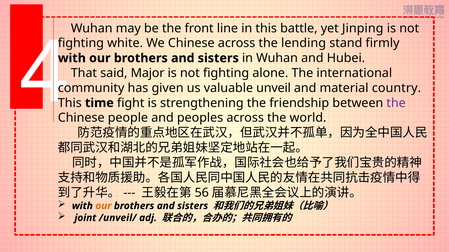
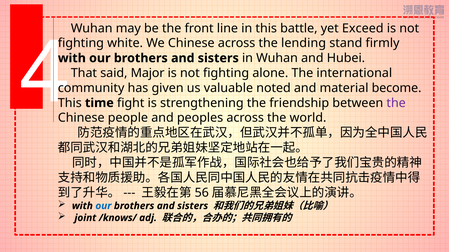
Jinping: Jinping -> Exceed (363, 28)
unveil: unveil -> noted (274, 88)
country: country -> become (397, 88)
our colour: orange -> blue (103, 206)
/unveil/: /unveil/ -> /knows/ (118, 218)
